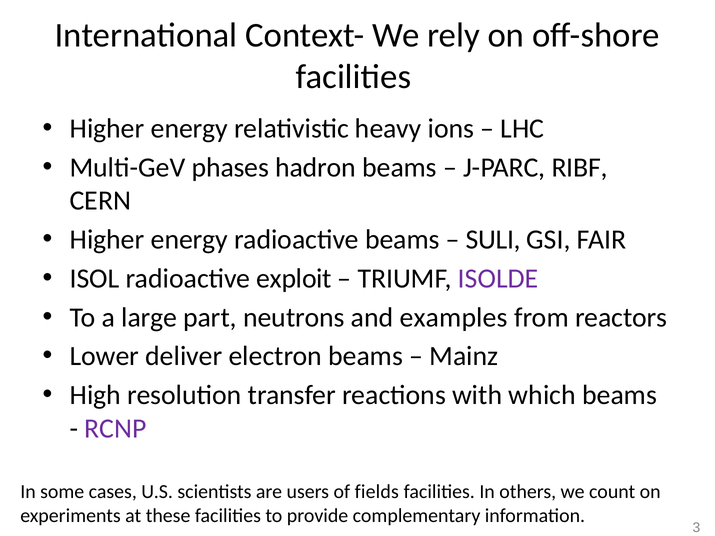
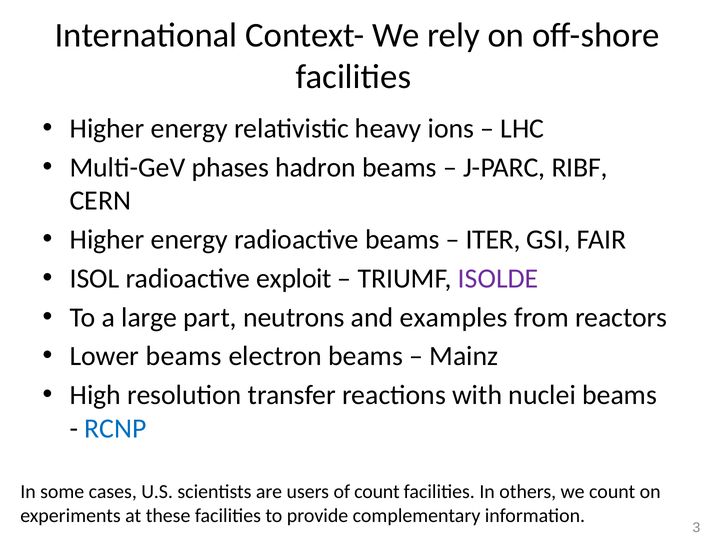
SULI: SULI -> ITER (493, 240)
Lower deliver: deliver -> beams (184, 356)
which: which -> nuclei (542, 395)
RCNP colour: purple -> blue (115, 429)
of fields: fields -> count (377, 492)
